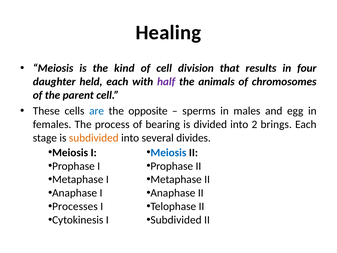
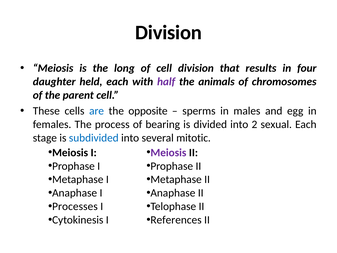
Healing: Healing -> Division (169, 33)
kind: kind -> long (124, 68)
brings: brings -> sexual (276, 124)
subdivided colour: orange -> blue (94, 138)
divides: divides -> mitotic (194, 138)
Meiosis colour: blue -> purple (168, 152)
Subdivided: Subdivided -> References (176, 220)
